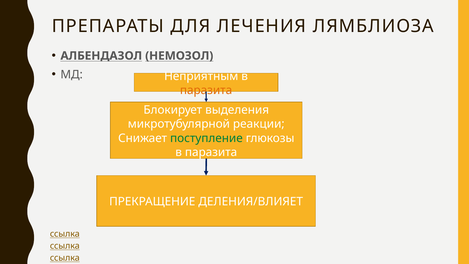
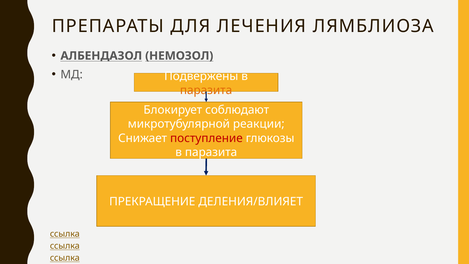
Неприятным: Неприятным -> Подвержены (201, 76)
выделения: выделения -> соблюдают (237, 110)
поступление colour: green -> red (206, 138)
